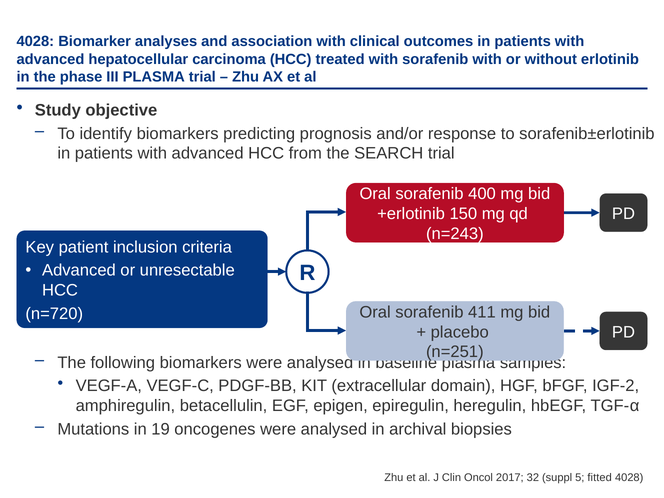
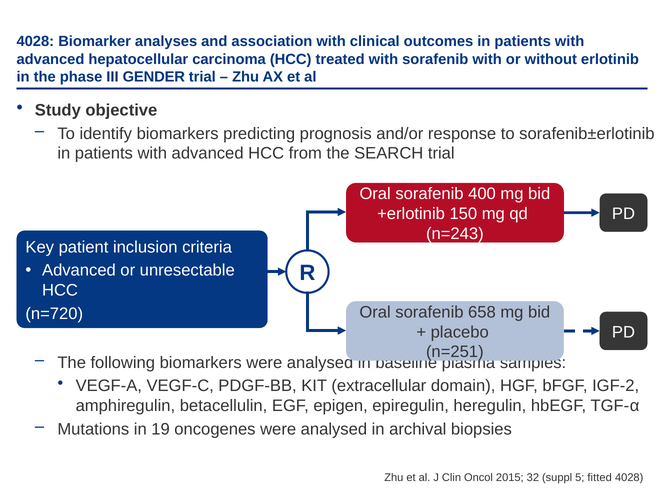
III PLASMA: PLASMA -> GENDER (154, 77)
411: 411 -> 658 (482, 312)
2017: 2017 -> 2015 (510, 478)
